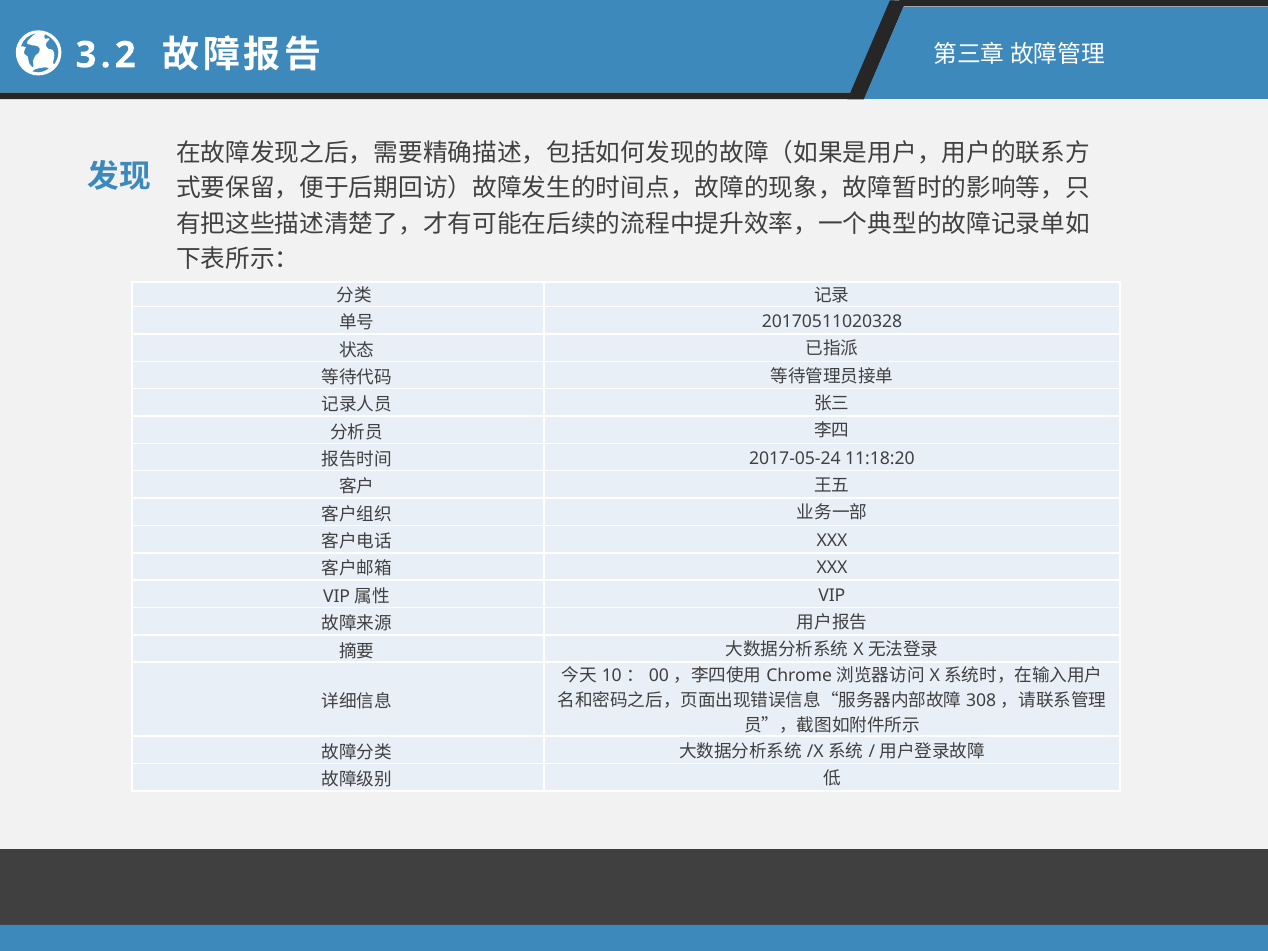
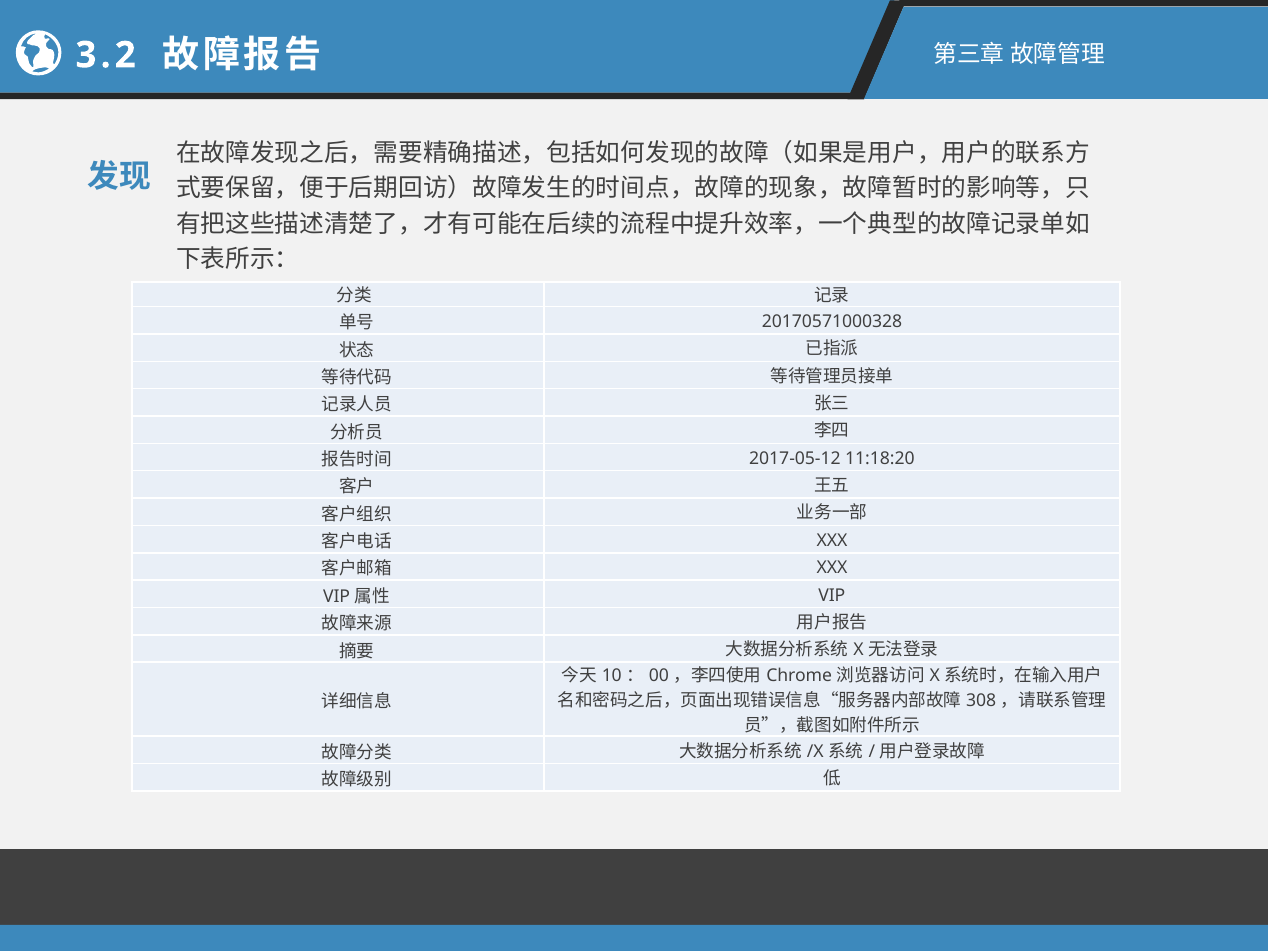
20170511020328: 20170511020328 -> 20170571000328 (832, 322)
2017-05-24: 2017-05-24 -> 2017-05-12 (795, 458)
